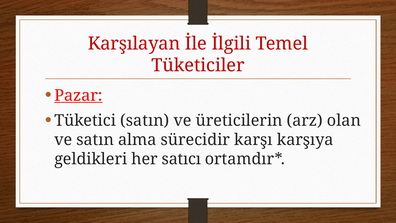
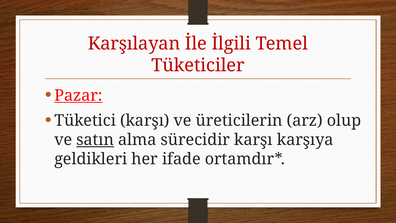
Tüketici satın: satın -> karşı (145, 120)
olan: olan -> olup (344, 120)
satın underline: none -> present (95, 140)
satıcı: satıcı -> ifade (181, 159)
